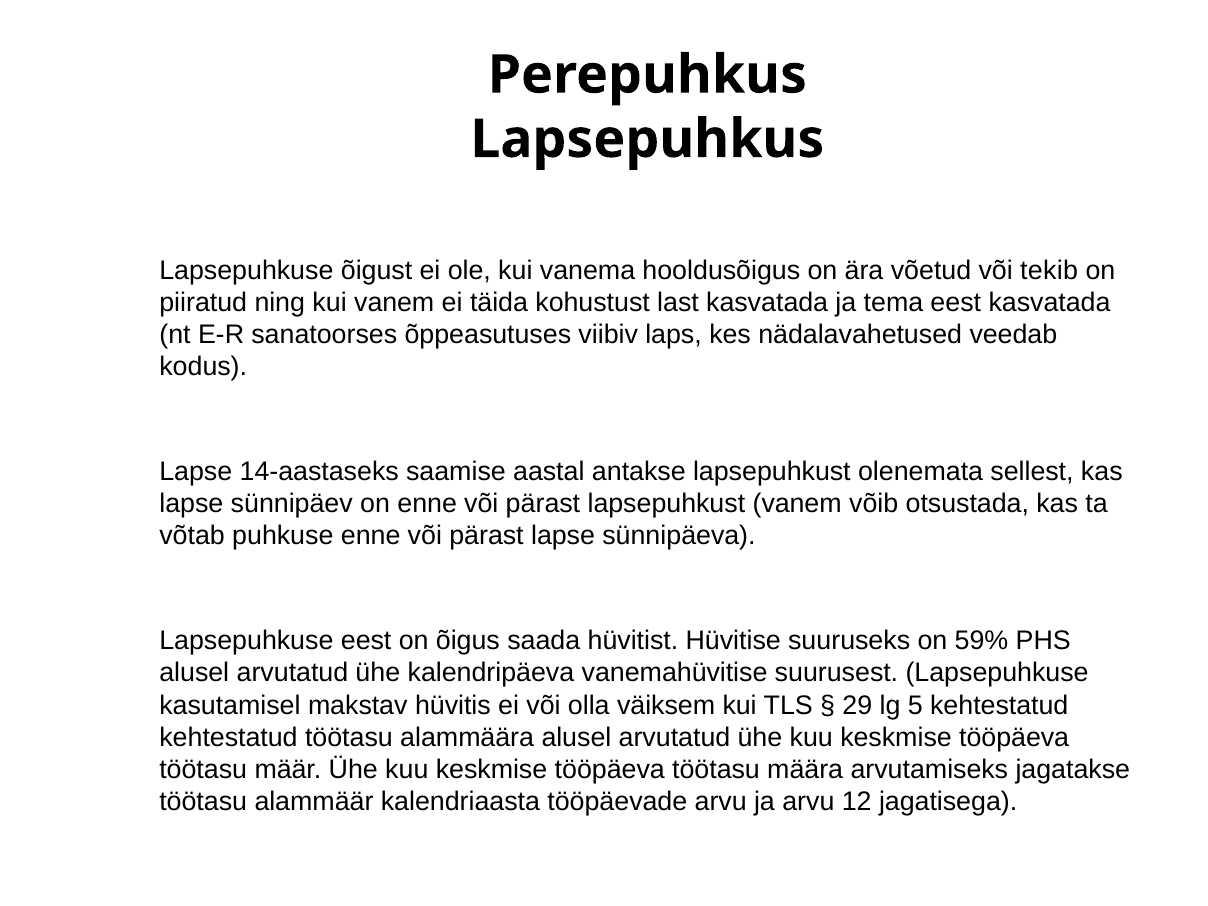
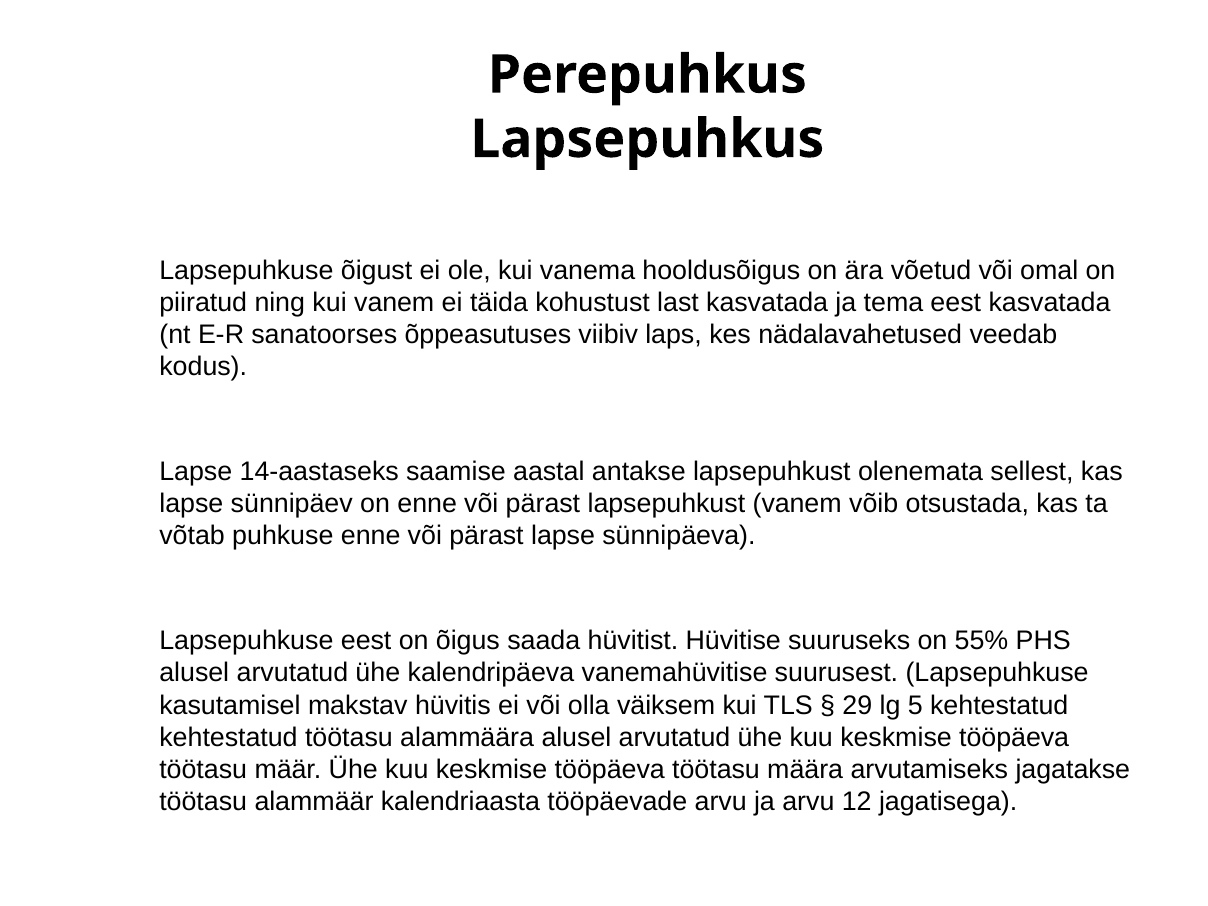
tekib: tekib -> omal (1049, 270)
59%: 59% -> 55% (982, 641)
